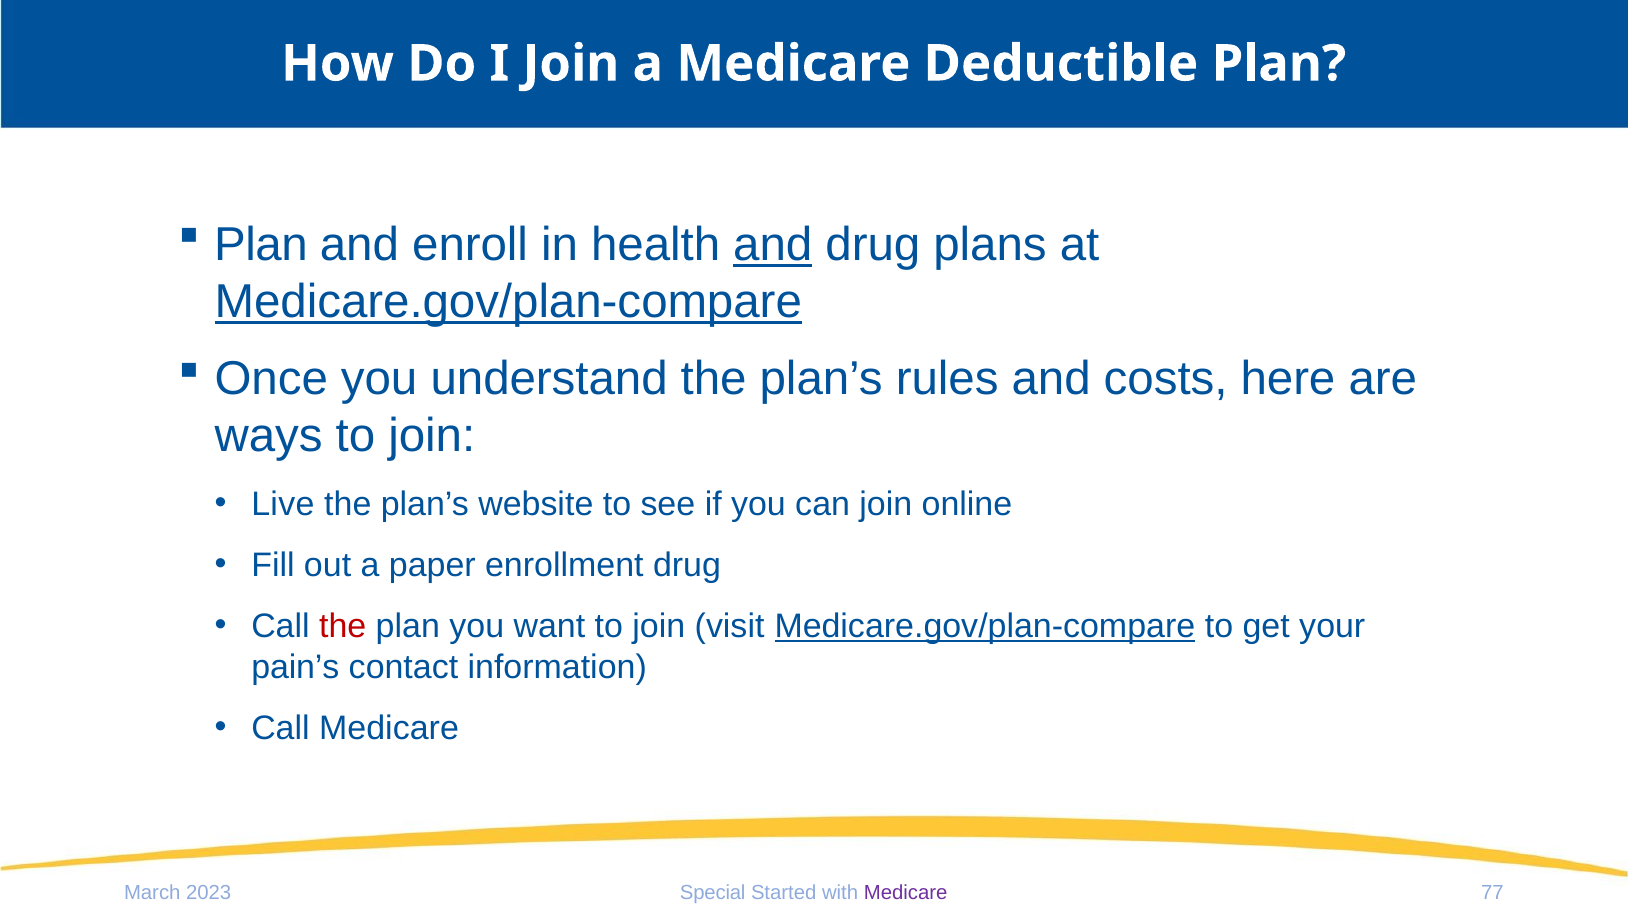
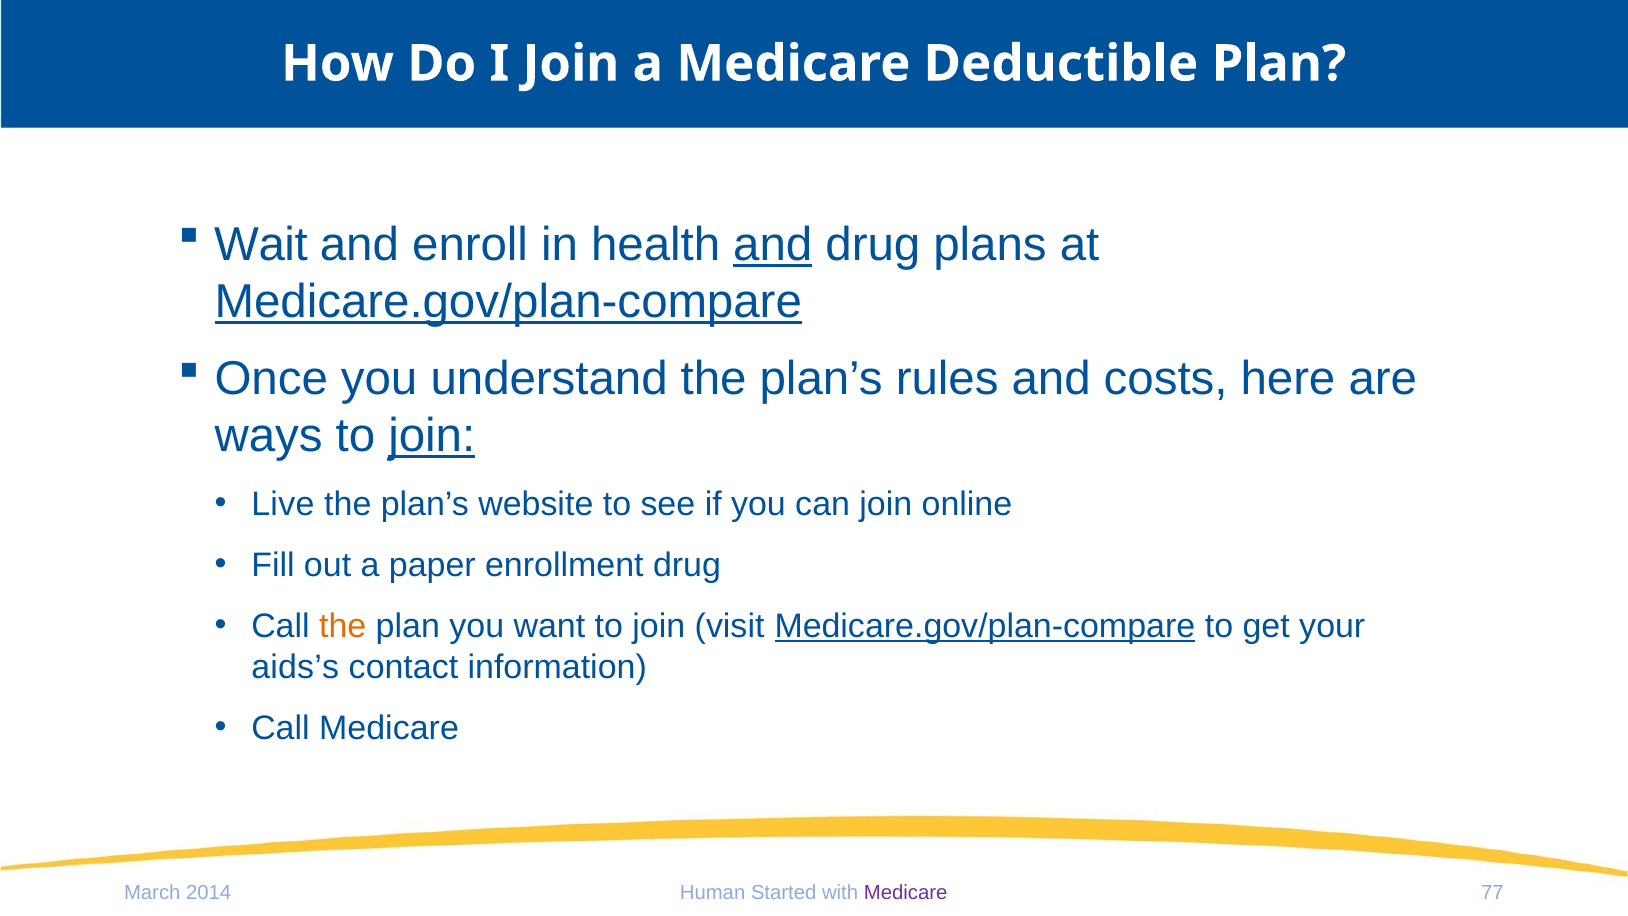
Plan: Plan -> Wait (261, 245)
join underline: none -> present (432, 436)
the colour: red -> orange (343, 626)
pain’s: pain’s -> aids’s (295, 667)
2023: 2023 -> 2014 (209, 893)
Special: Special -> Human (713, 893)
